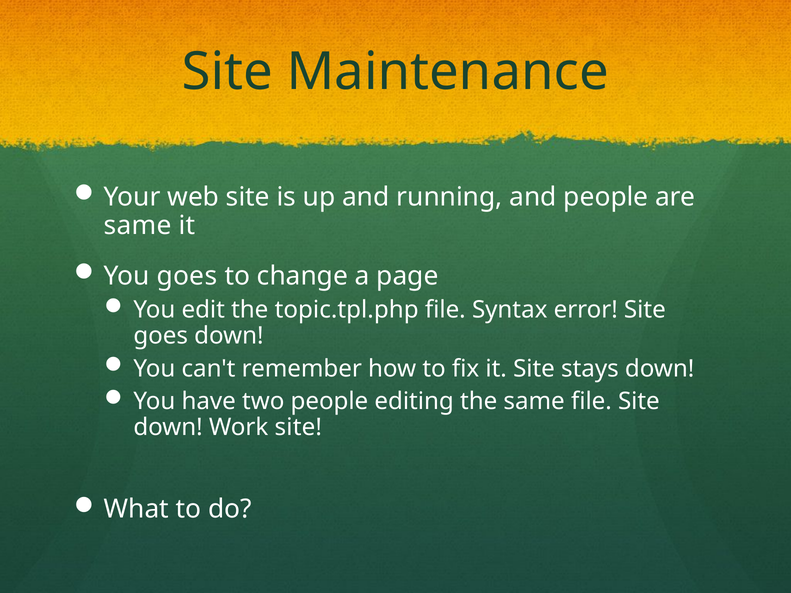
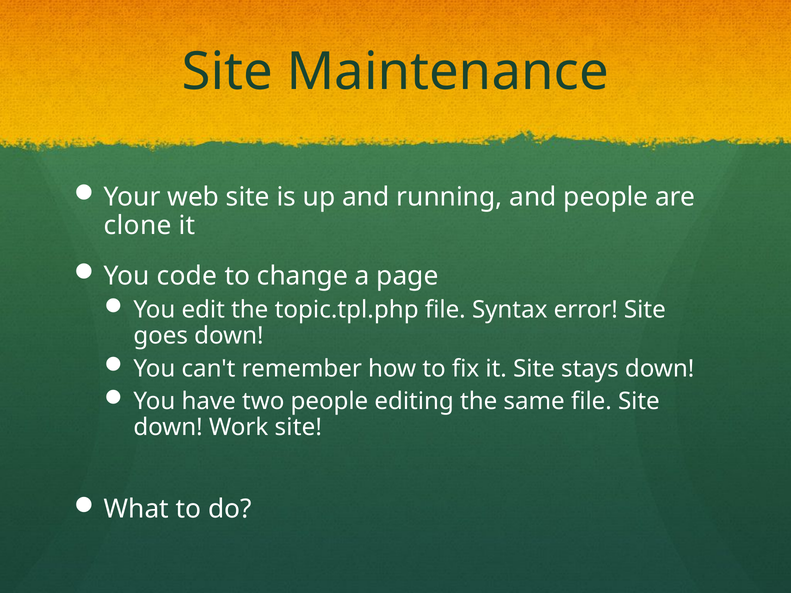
same: same -> clone (138, 226)
You goes: goes -> code (187, 276)
